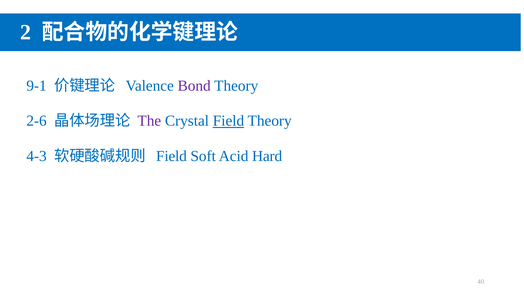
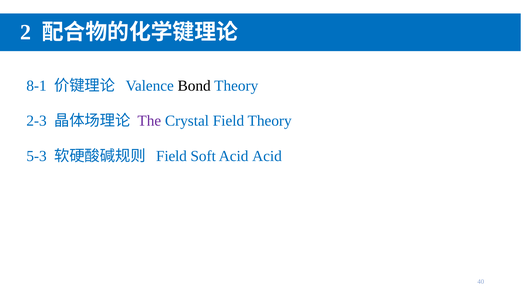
9-1: 9-1 -> 8-1 (37, 86)
Bond colour: purple -> black (194, 86)
2-6: 2-6 -> 2-3 (37, 121)
Field underline: present -> none (228, 121)
4-3: 4-3 -> 5-3 (37, 156)
Acid Hard: Hard -> Acid (267, 156)
